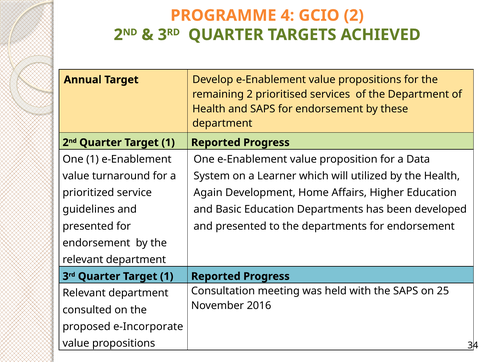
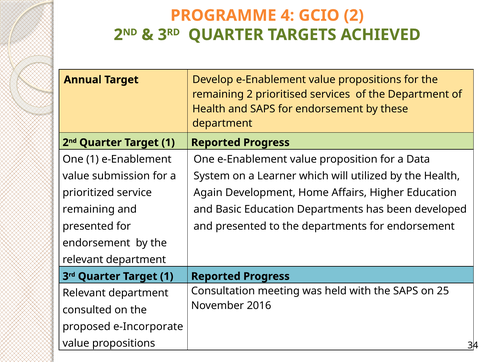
turnaround: turnaround -> submission (121, 176)
guidelines: guidelines -> remaining (89, 210)
